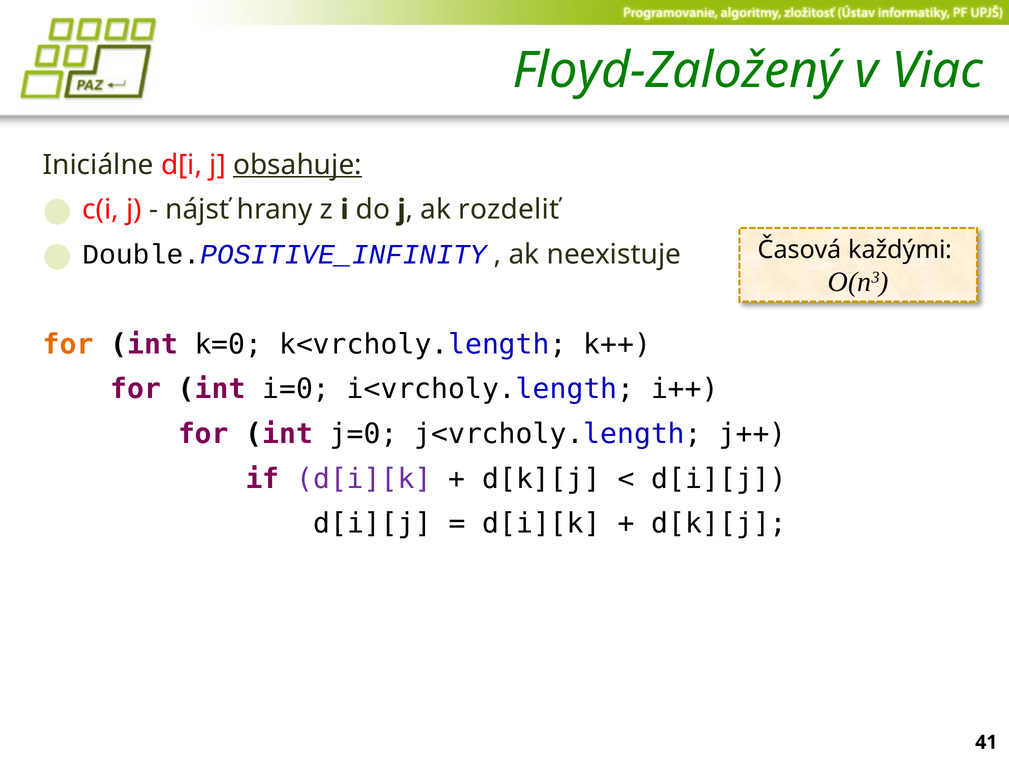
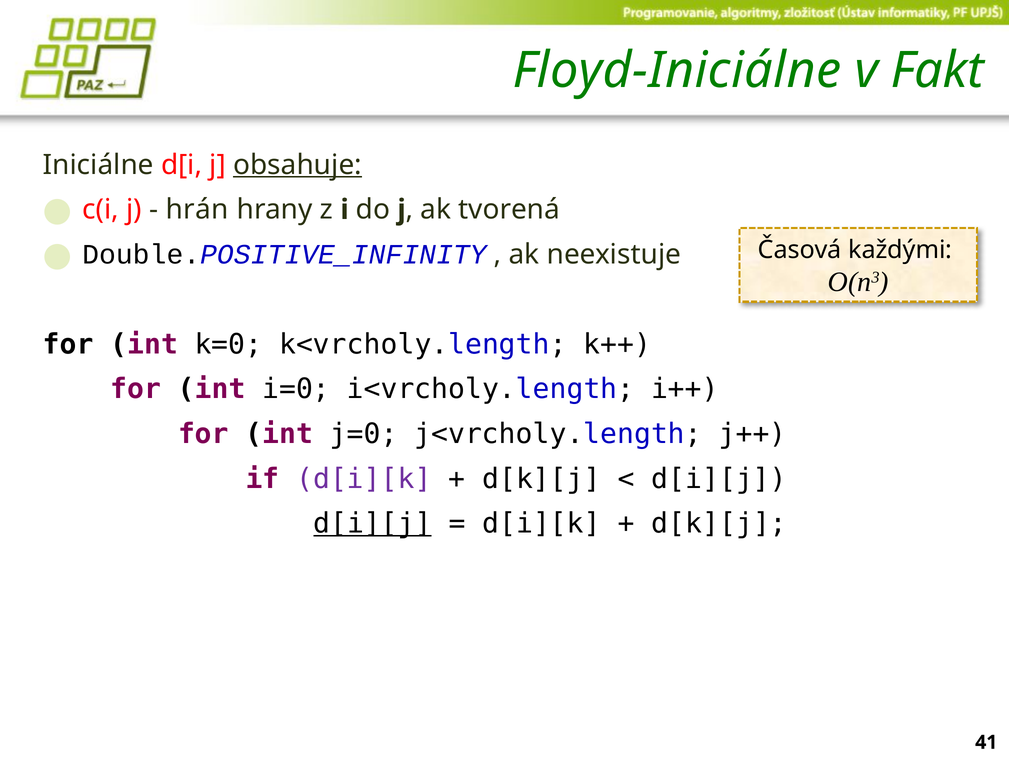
Floyd-Založený: Floyd-Založený -> Floyd-Iniciálne (677, 71)
Viac: Viac -> Fakt (937, 71)
nájsť: nájsť -> hrán (197, 210)
rozdeliť: rozdeliť -> tvorená (509, 210)
for colour: orange -> black (68, 344)
d[i][j underline: none -> present (372, 524)
